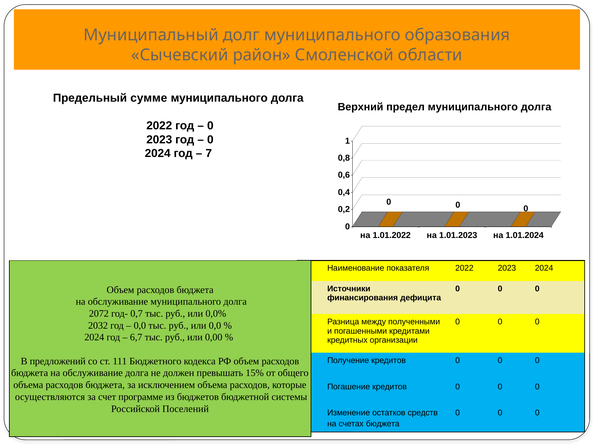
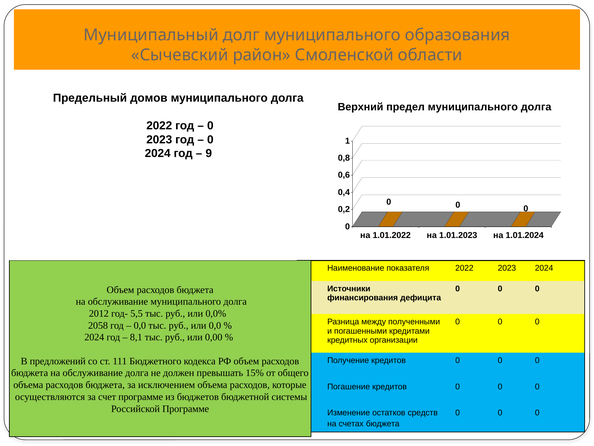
сумме: сумме -> домов (149, 98)
7: 7 -> 9 (209, 153)
2072: 2072 -> 2012 (99, 313)
0,7: 0,7 -> 5,5 (137, 313)
2032: 2032 -> 2058 (98, 325)
6,7: 6,7 -> 8,1 (136, 337)
Российской Поселений: Поселений -> Программе (186, 408)
